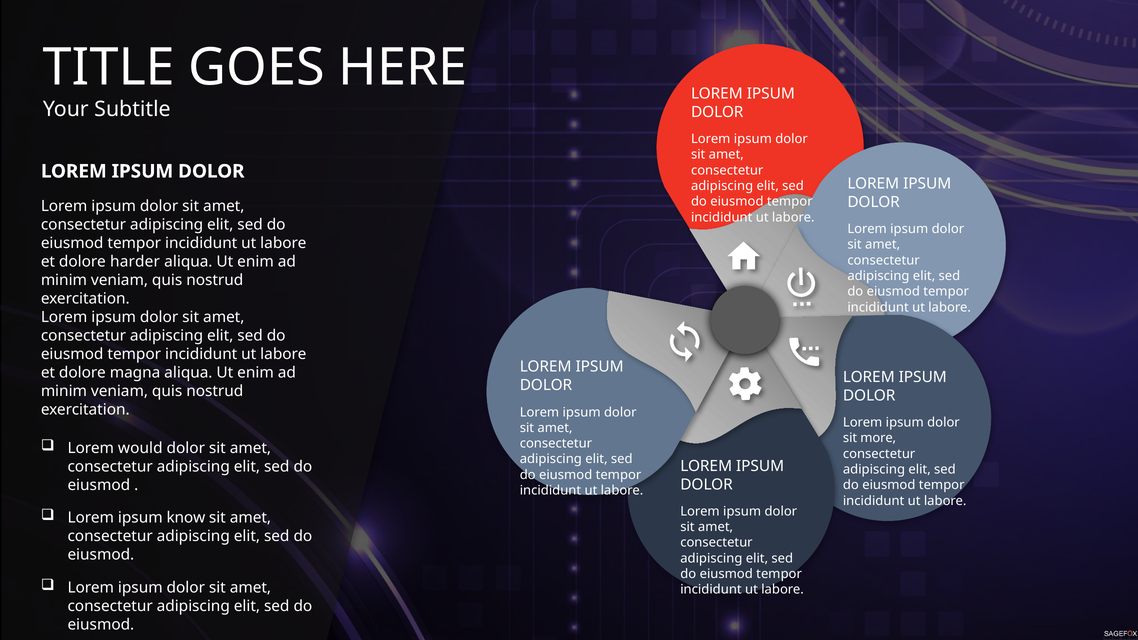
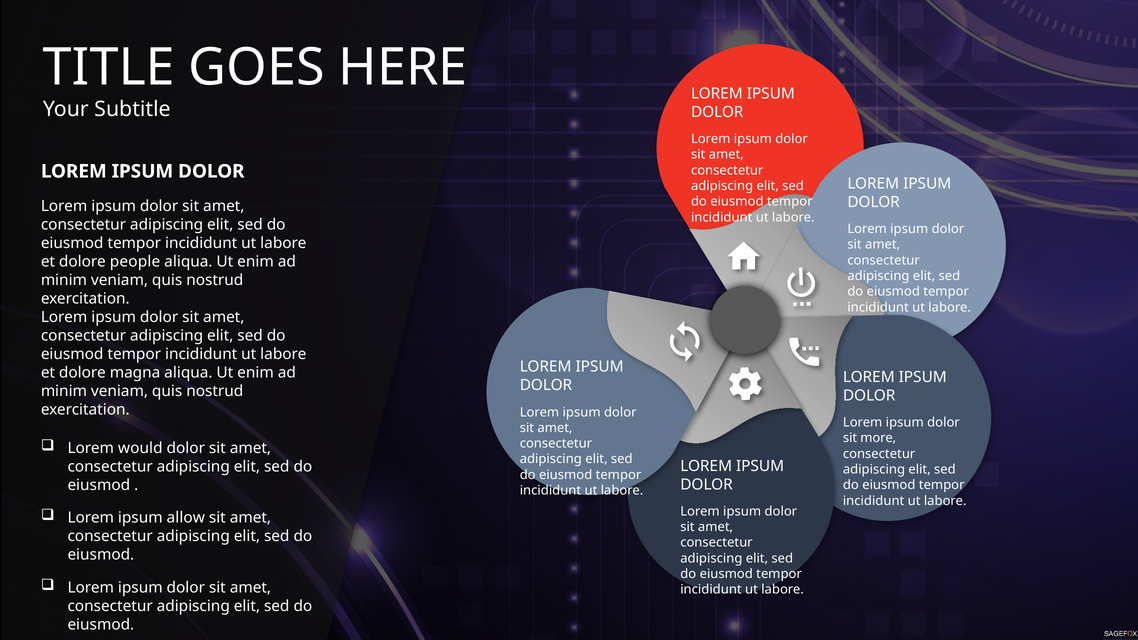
harder: harder -> people (135, 262)
know: know -> allow (186, 518)
